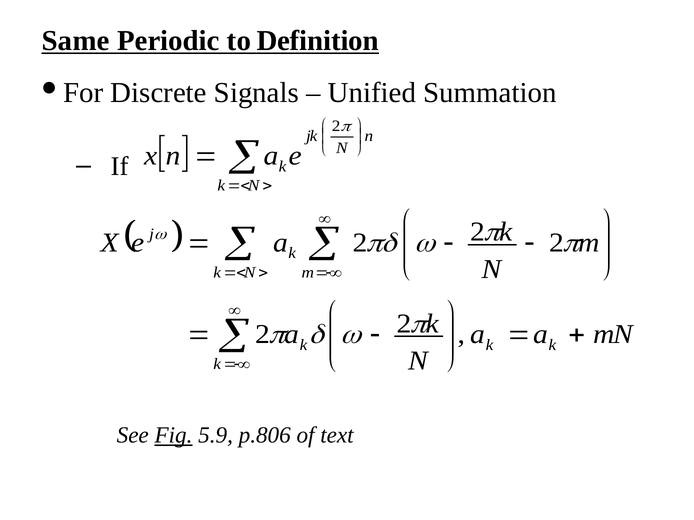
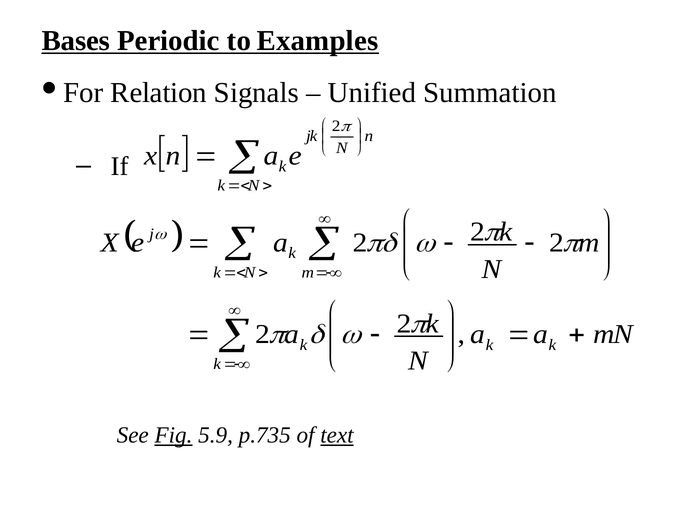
Same: Same -> Bases (76, 41)
Definition: Definition -> Examples (318, 41)
Discrete: Discrete -> Relation (159, 93)
p.806: p.806 -> p.735 (265, 436)
text underline: none -> present (337, 436)
